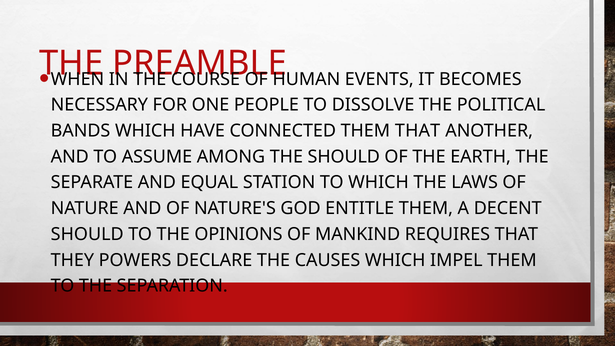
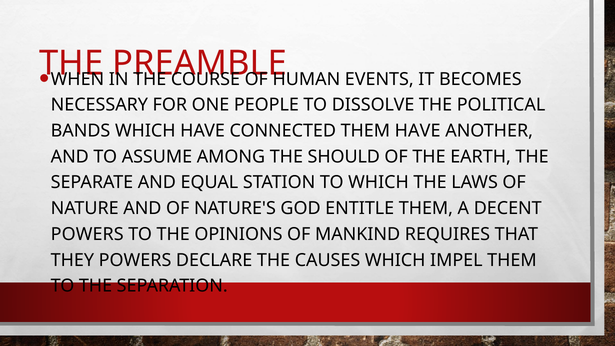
THEM THAT: THAT -> HAVE (418, 131)
SHOULD: SHOULD -> POWERS (87, 234)
